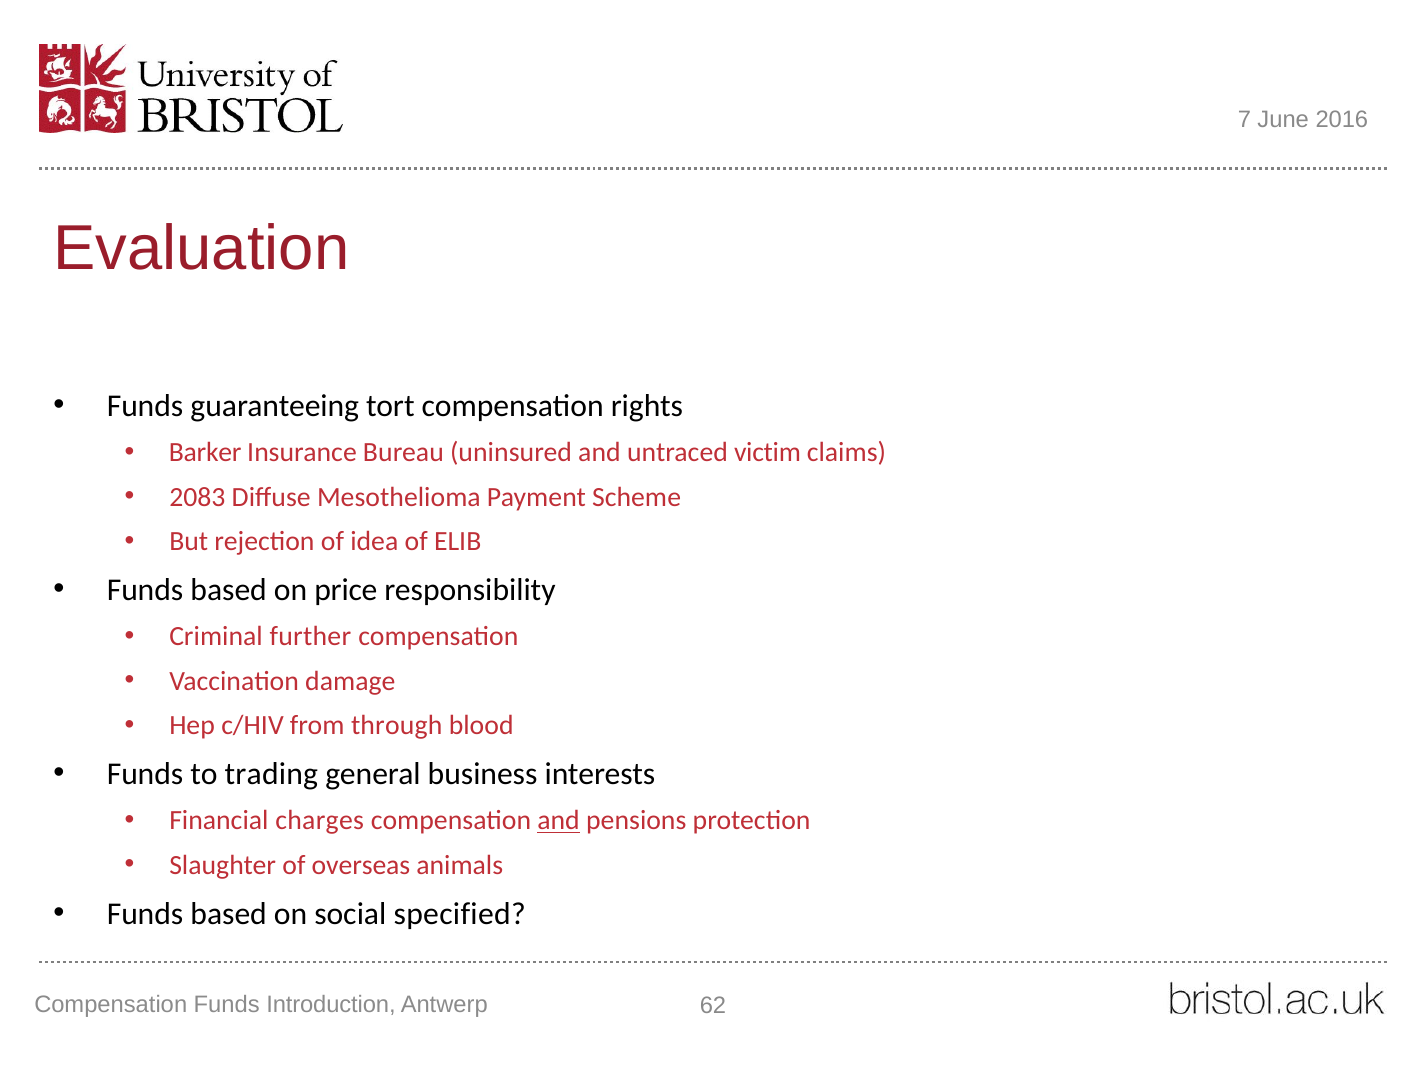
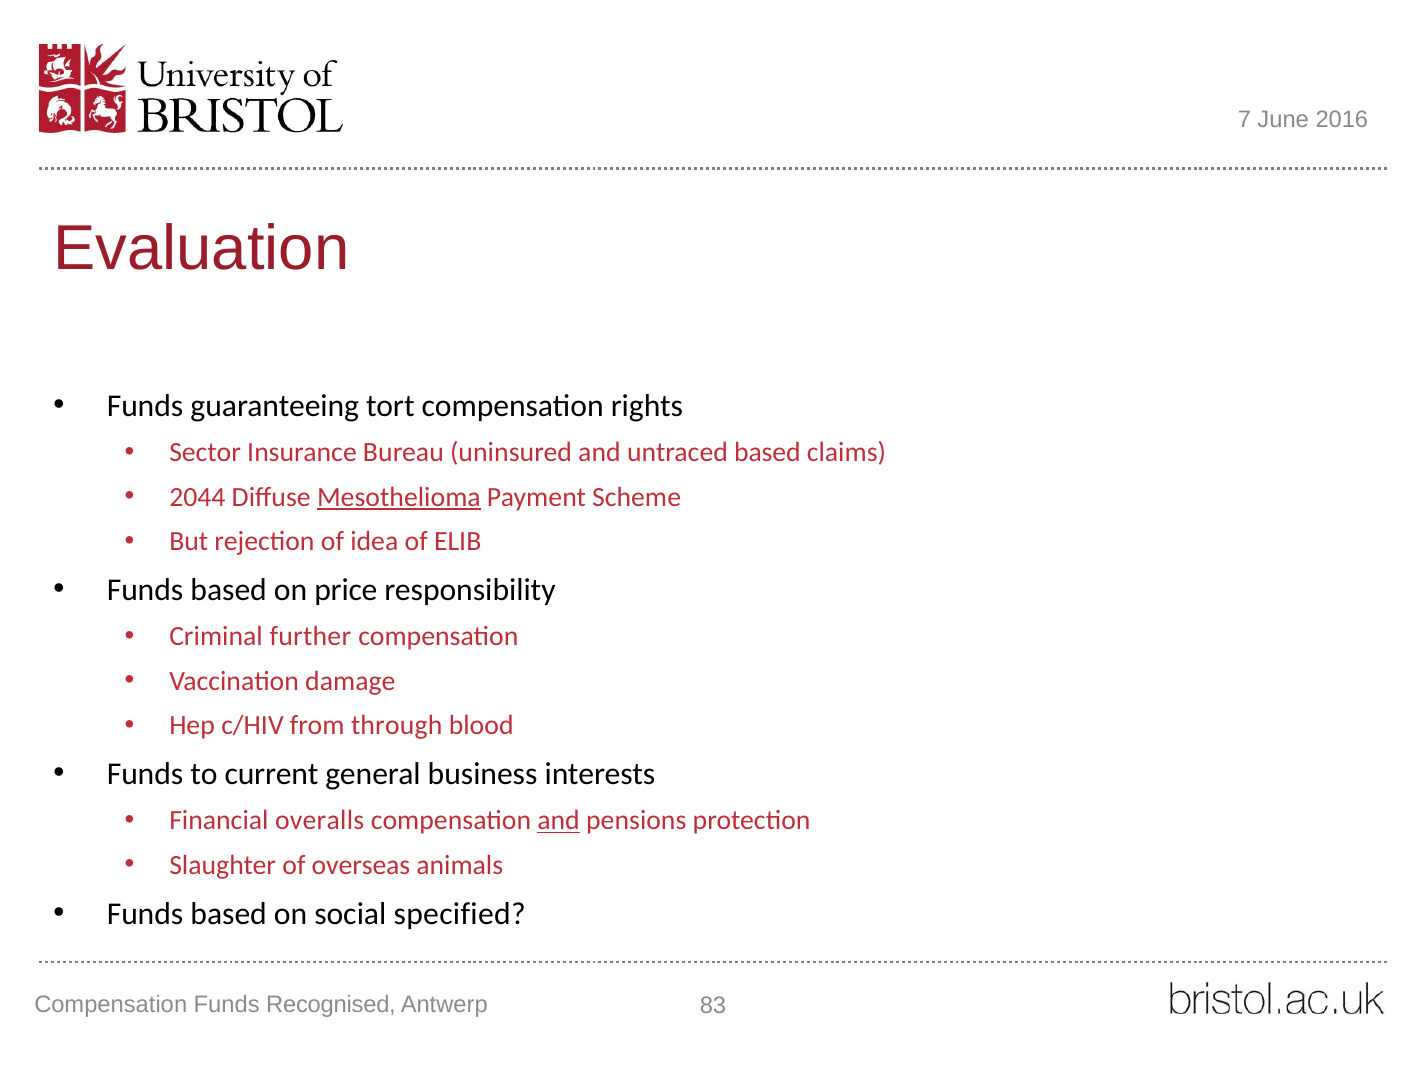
Barker: Barker -> Sector (205, 452)
untraced victim: victim -> based (767, 452)
2083: 2083 -> 2044 (197, 497)
Mesothelioma underline: none -> present (399, 497)
trading: trading -> current (272, 774)
charges: charges -> overalls (320, 820)
Introduction: Introduction -> Recognised (331, 1004)
62: 62 -> 83 (713, 1005)
